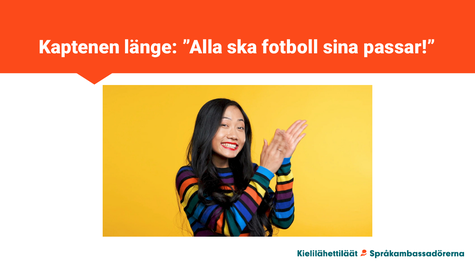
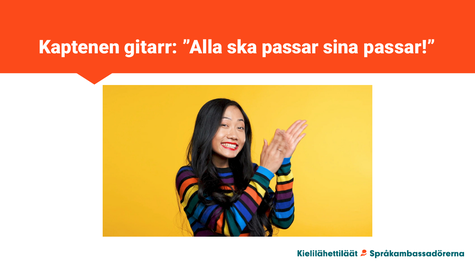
länge: länge -> gitarr (151, 47)
ska fotboll: fotboll -> passar (290, 47)
